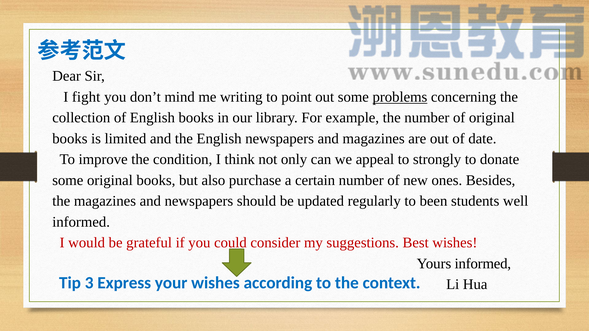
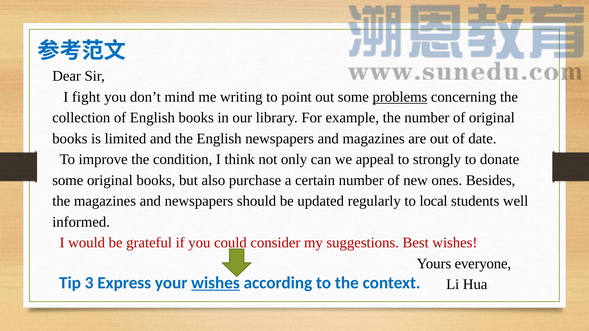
been: been -> local (434, 201)
Yours informed: informed -> everyone (483, 264)
wishes underline: none -> present (215, 283)
